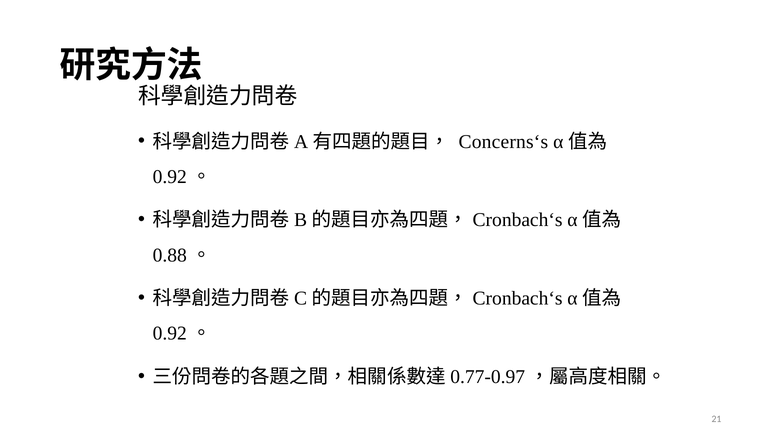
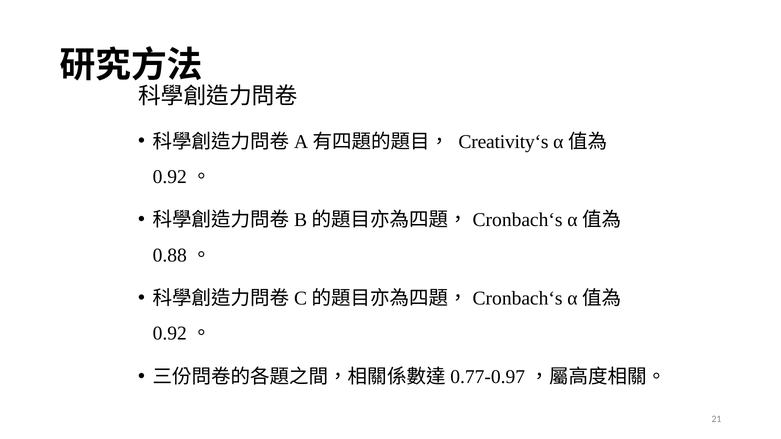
Concerns‘s: Concerns‘s -> Creativity‘s (504, 142)
